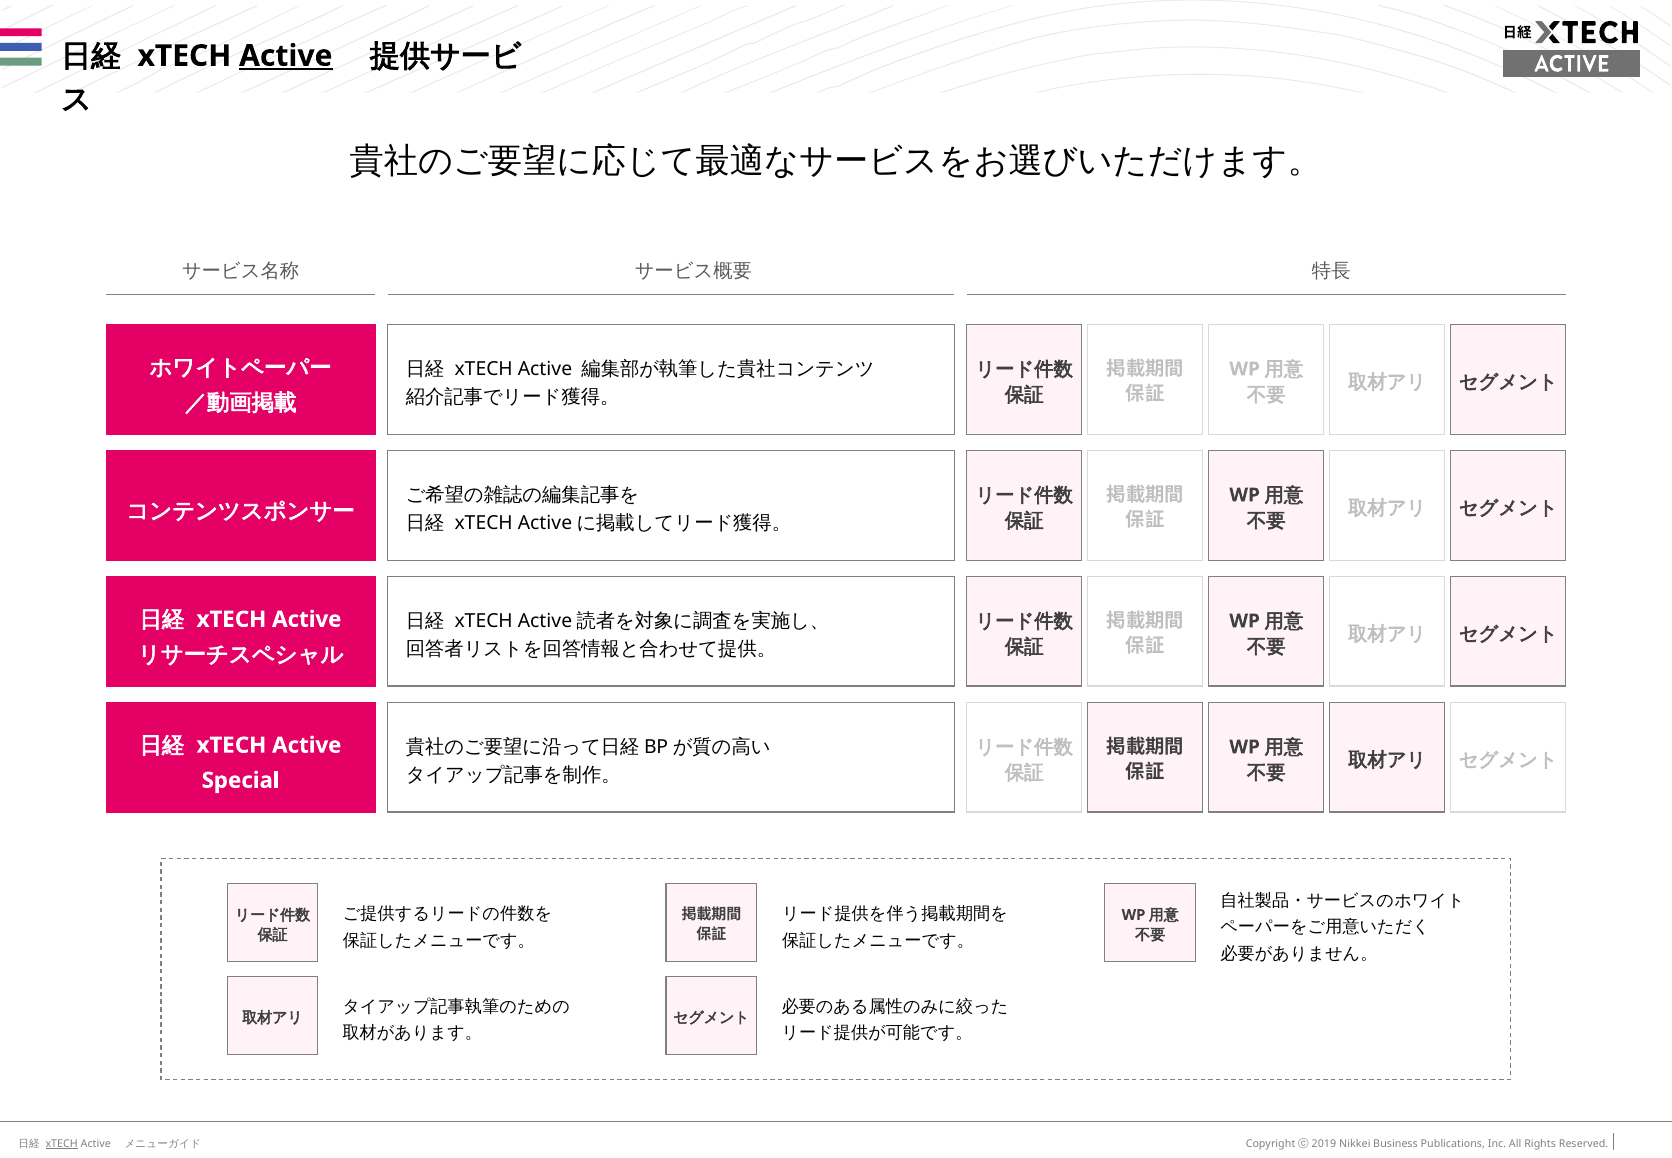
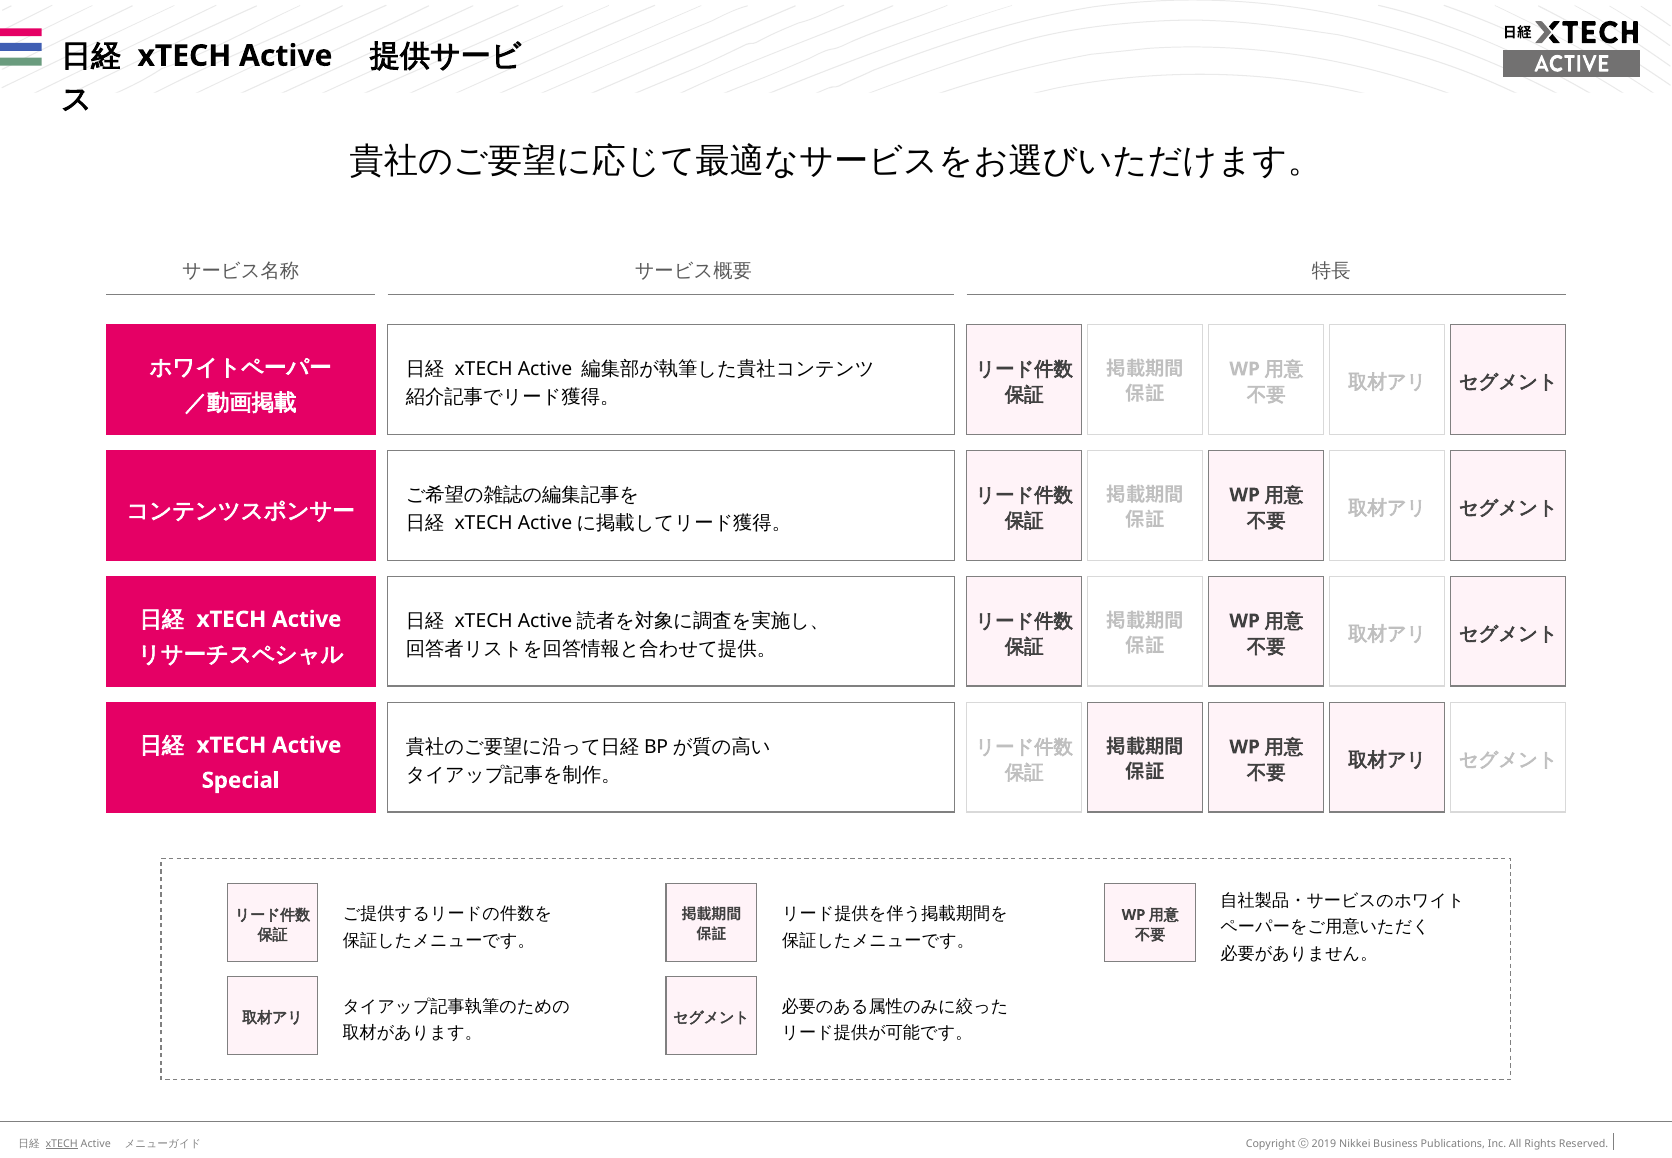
Active underline: present -> none (286, 56)
